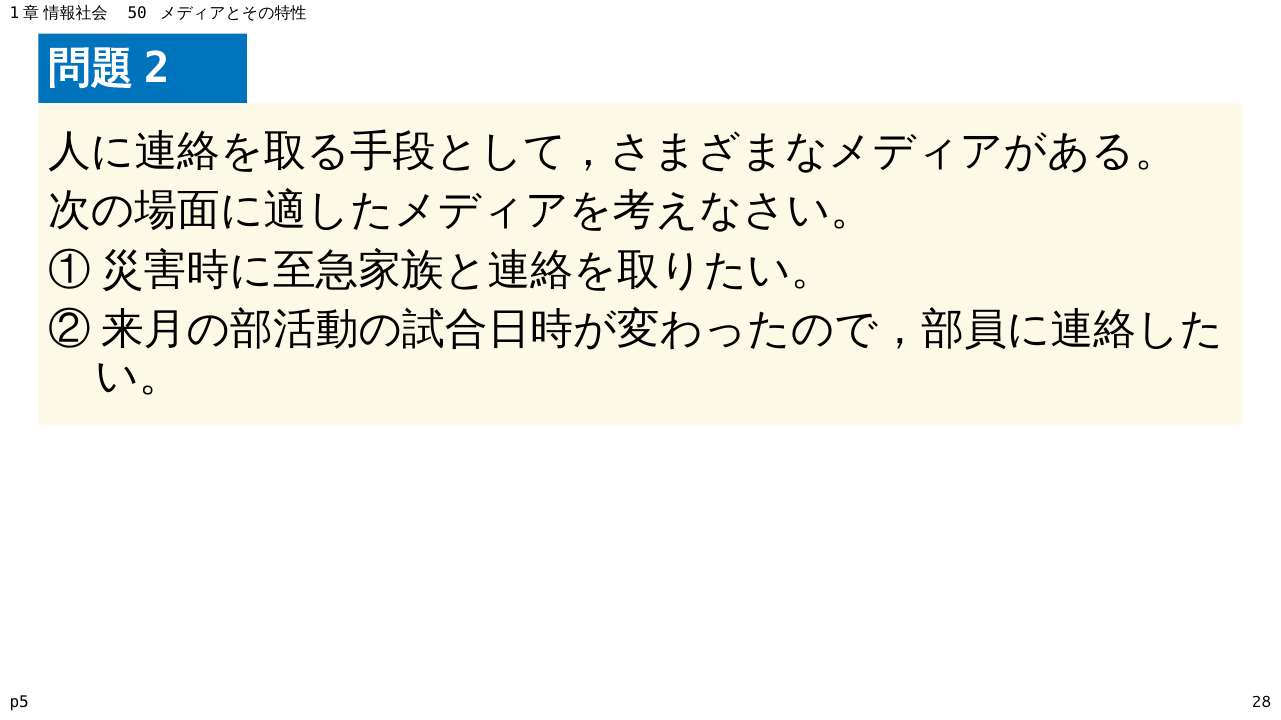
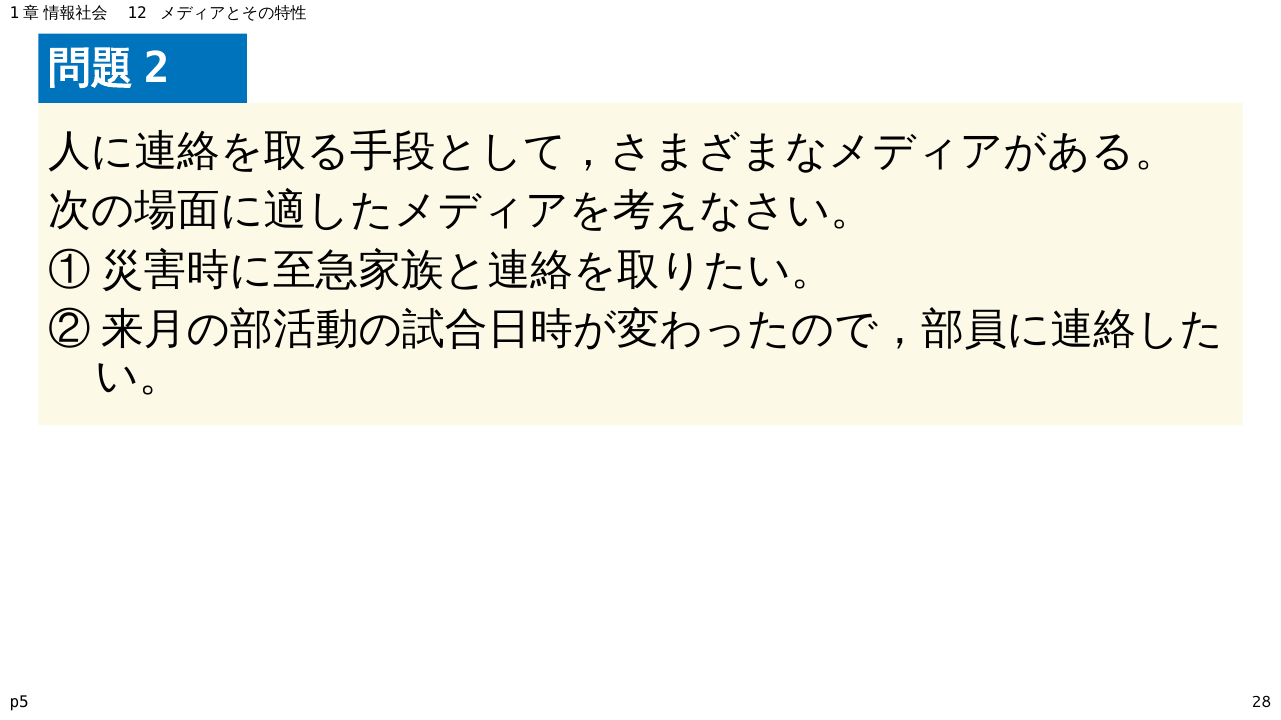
50: 50 -> 12 (137, 13)
